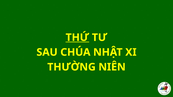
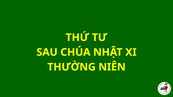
THỨ underline: present -> none (77, 38)
